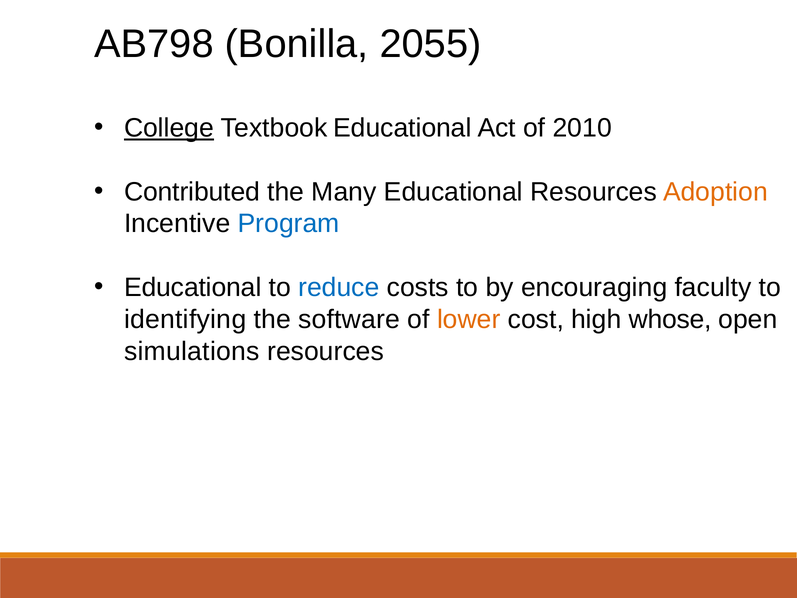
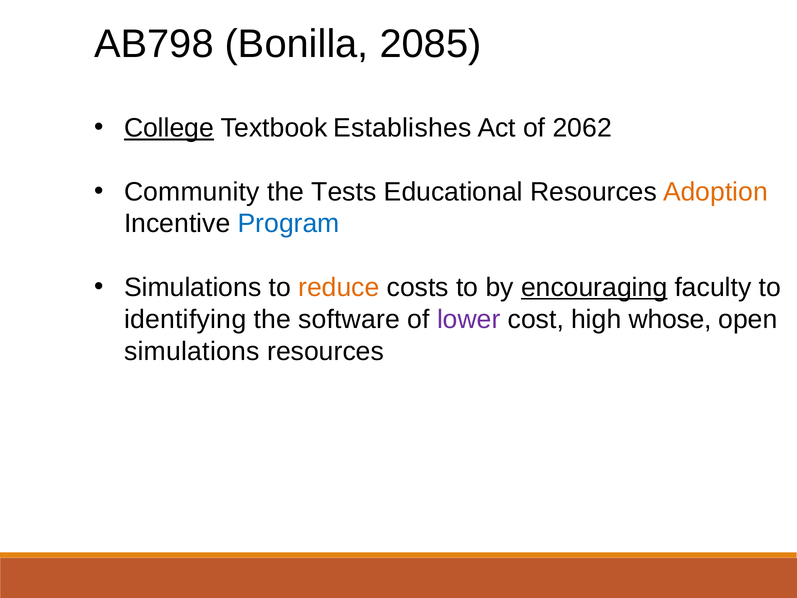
2055: 2055 -> 2085 (431, 44)
Textbook Educational: Educational -> Establishes (402, 128)
2010: 2010 -> 2062 (582, 128)
Contributed: Contributed -> Community (192, 192)
Many: Many -> Tests (344, 192)
Educational: Educational -> Simulations (193, 287)
reduce colour: blue -> orange (339, 287)
encouraging underline: none -> present (594, 287)
lower colour: orange -> purple (469, 319)
